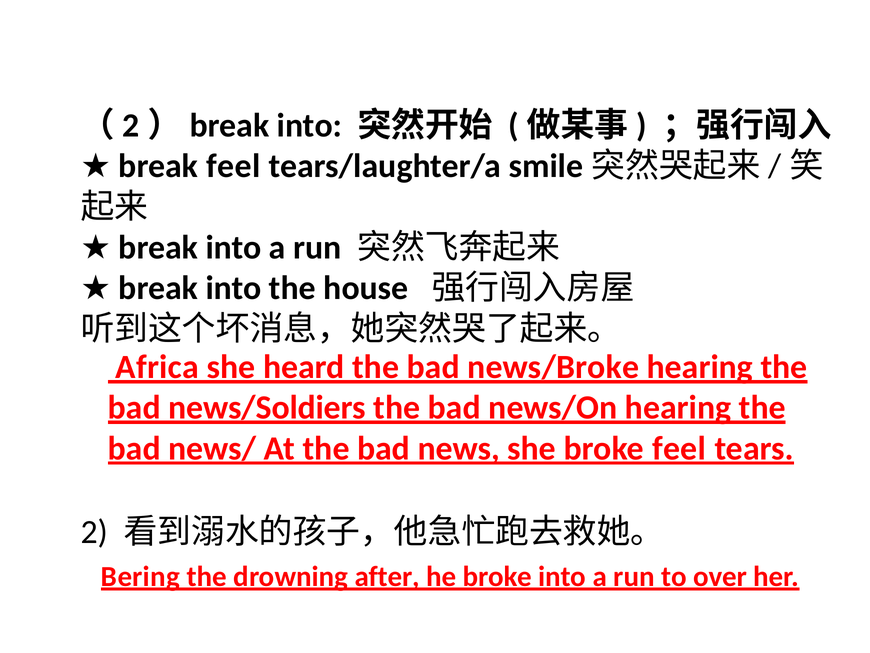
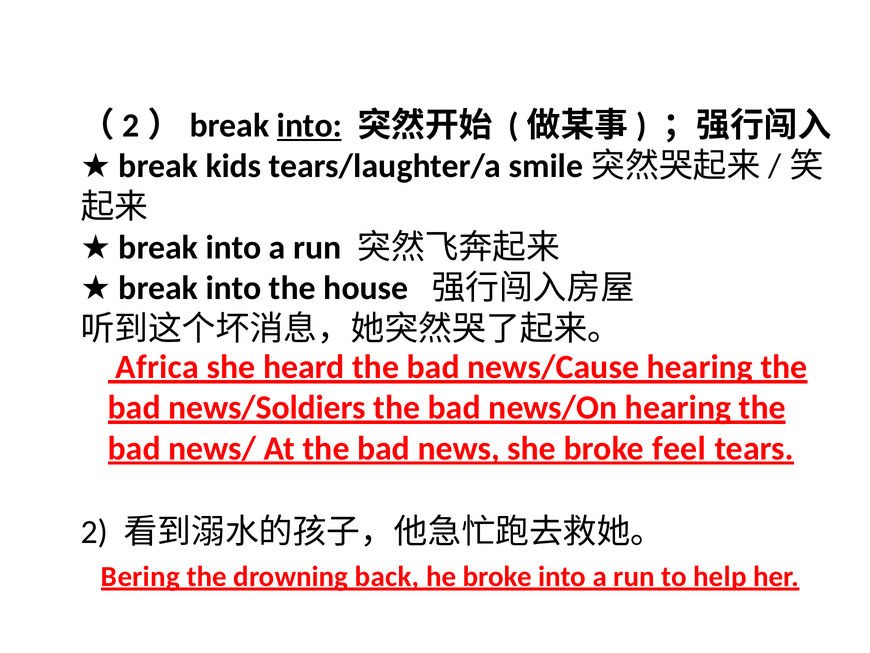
into underline: none -> present (309, 126)
feel: feel -> kids (234, 166)
news/Broke: news/Broke -> news/Cause (553, 367)
after: after -> back (387, 576)
over: over -> help (720, 576)
